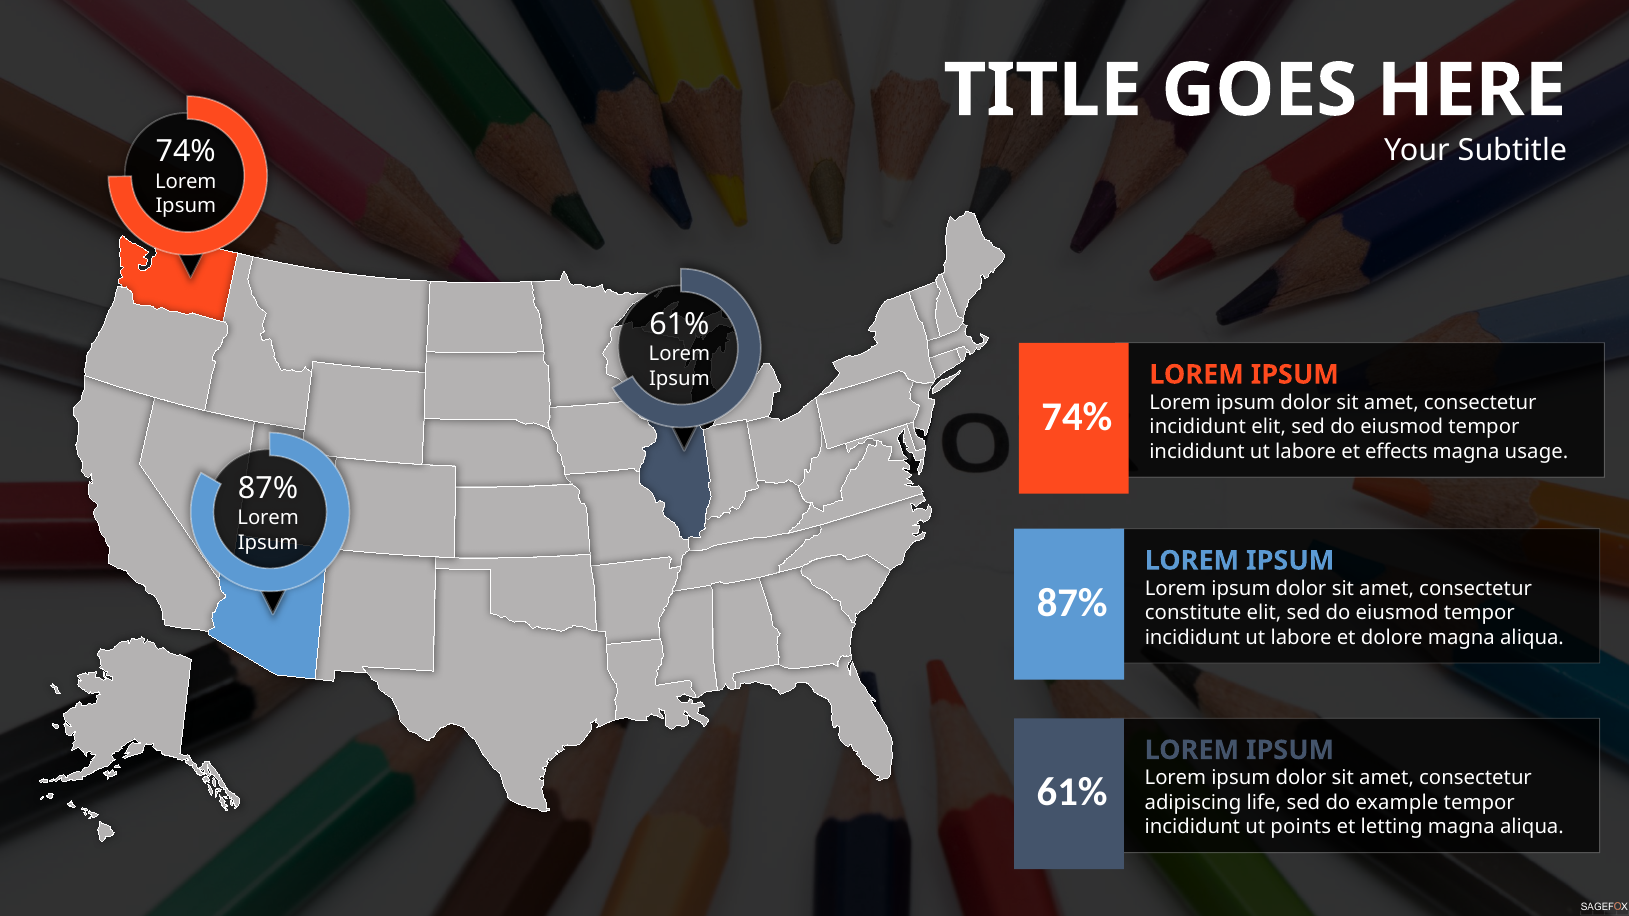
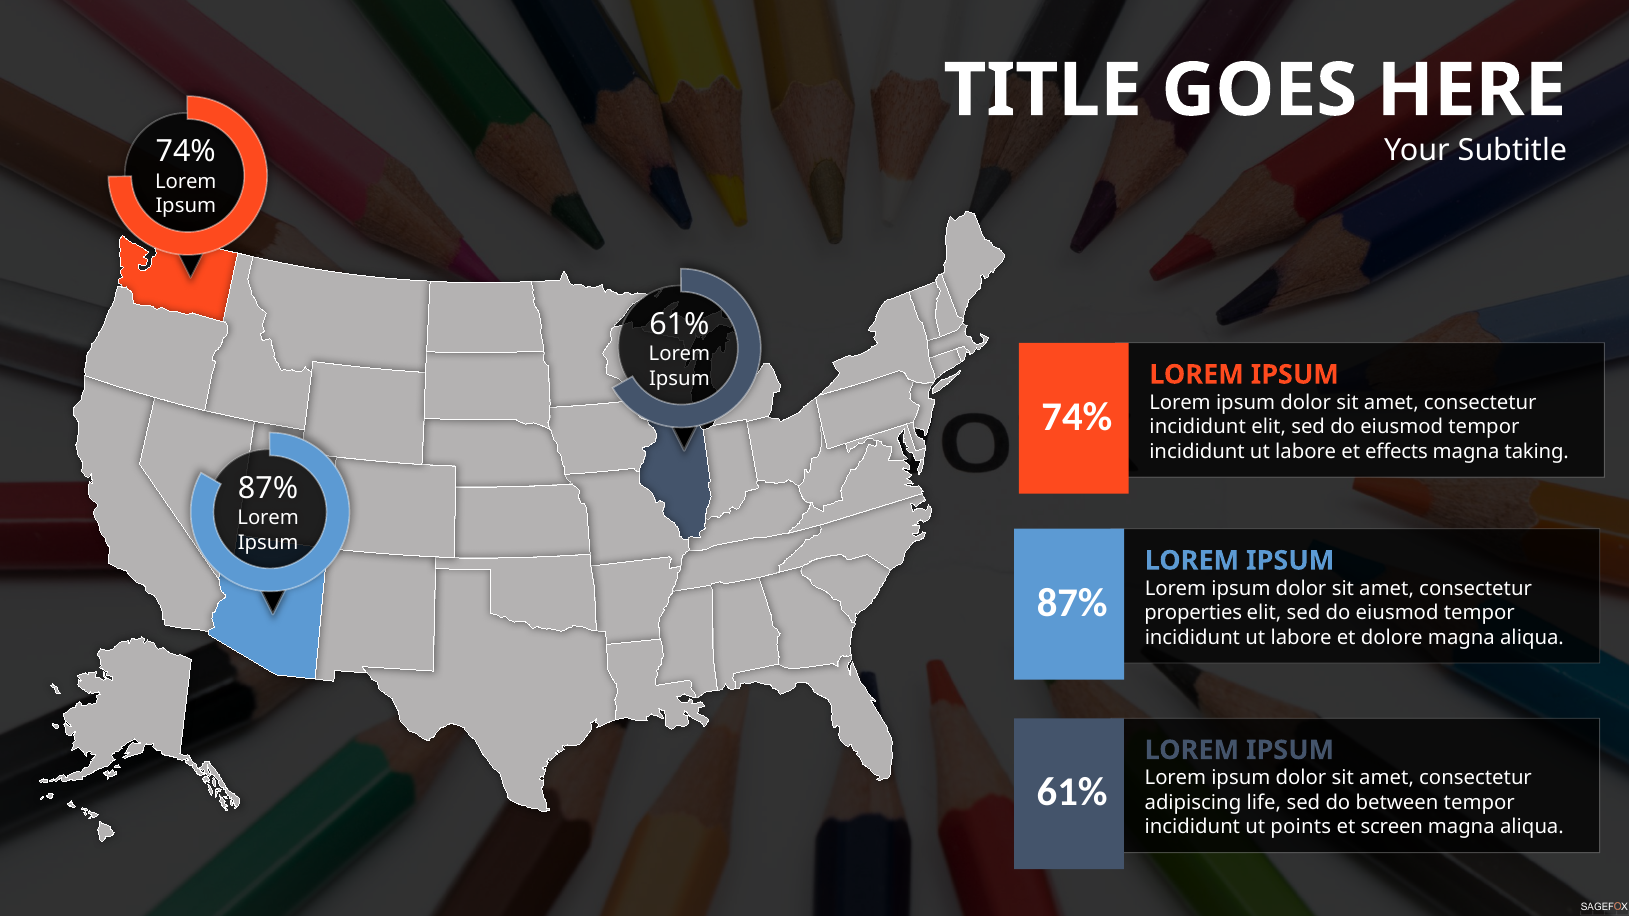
usage: usage -> taking (1537, 452)
constitute: constitute -> properties (1193, 613)
example: example -> between (1397, 803)
letting: letting -> screen (1392, 827)
